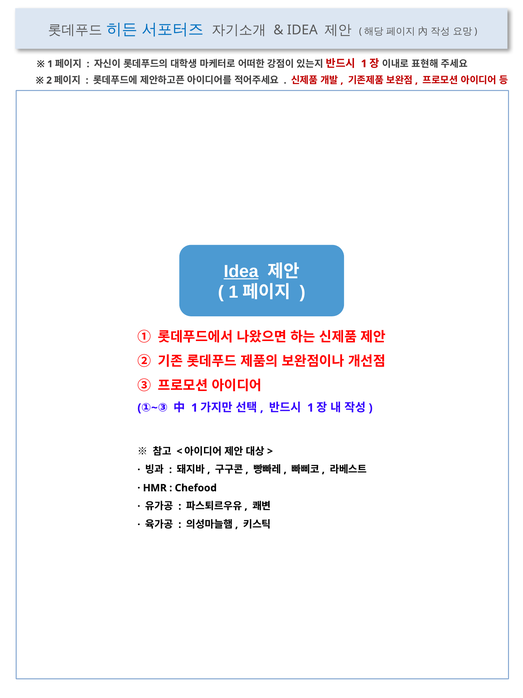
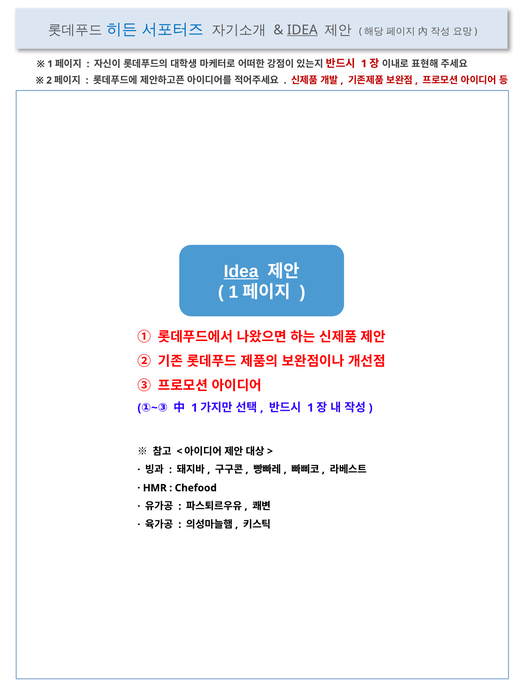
IDEA underline: none -> present (302, 30)
